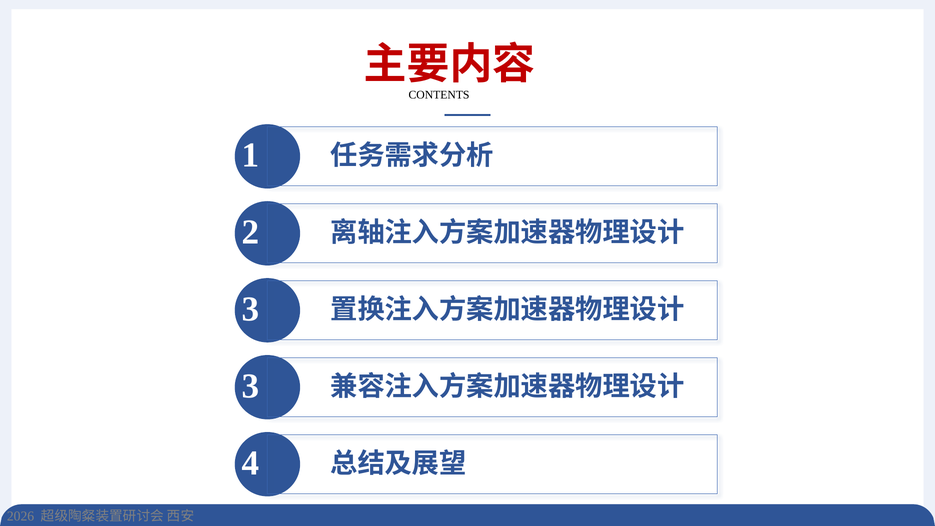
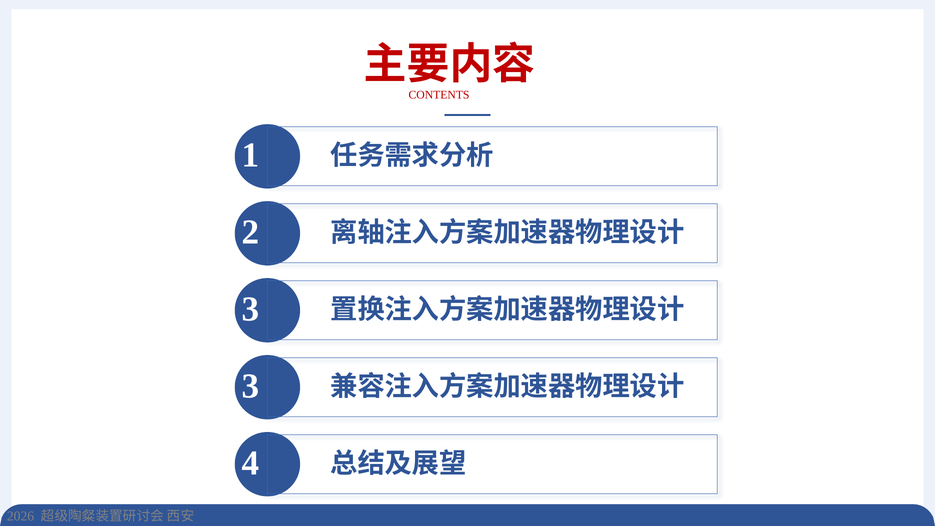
CONTENTS colour: black -> red (439, 95)
